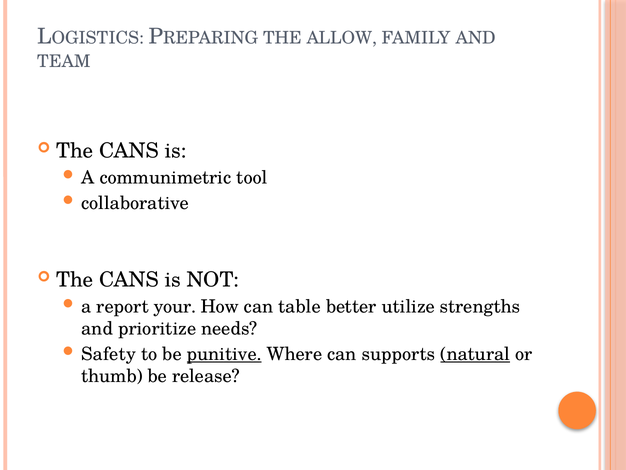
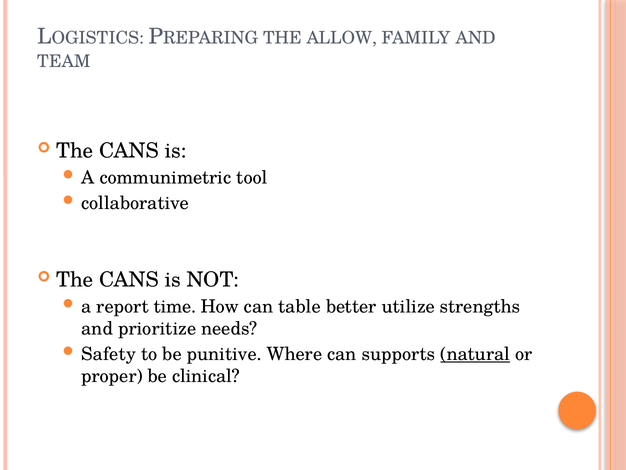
your: your -> time (175, 306)
punitive underline: present -> none (224, 354)
thumb: thumb -> proper (112, 376)
release: release -> clinical (206, 376)
